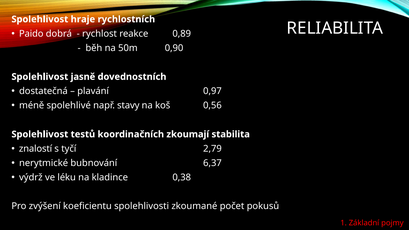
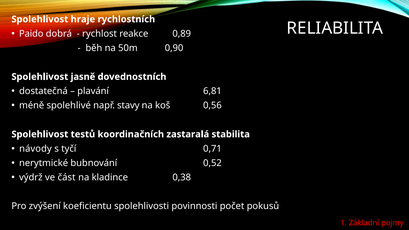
0,97: 0,97 -> 6,81 (212, 91)
zkoumají: zkoumají -> zastaralá (188, 134)
znalostí: znalostí -> návody (35, 149)
2,79: 2,79 -> 0,71 (212, 149)
6,37: 6,37 -> 0,52 (212, 163)
léku: léku -> část (67, 177)
zkoumané: zkoumané -> povinnosti (194, 206)
